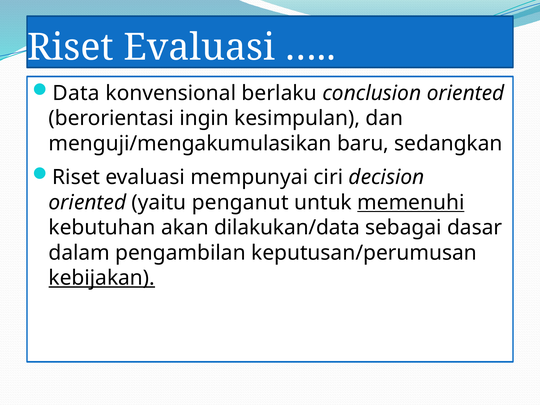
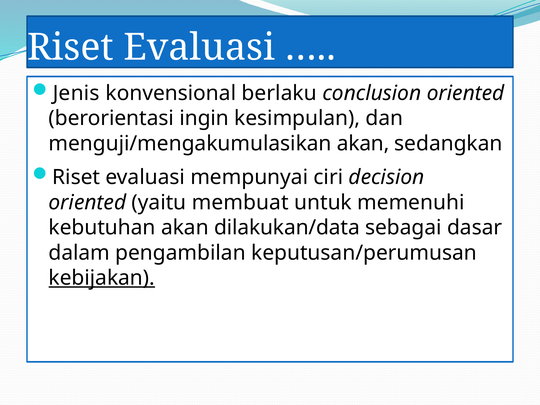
Data: Data -> Jenis (76, 93)
menguji/mengakumulasikan baru: baru -> akan (363, 143)
penganut: penganut -> membuat (240, 202)
memenuhi underline: present -> none (411, 202)
